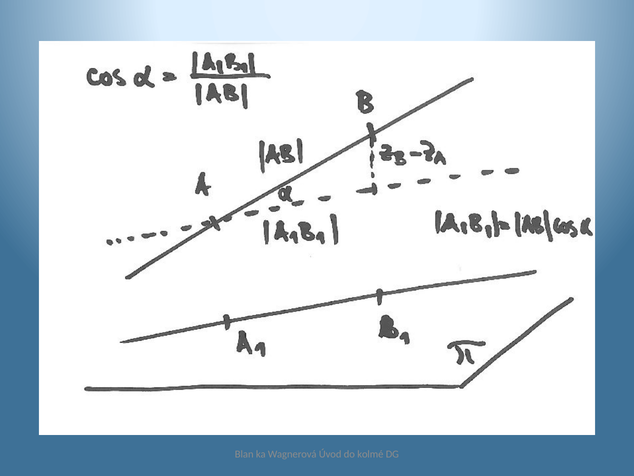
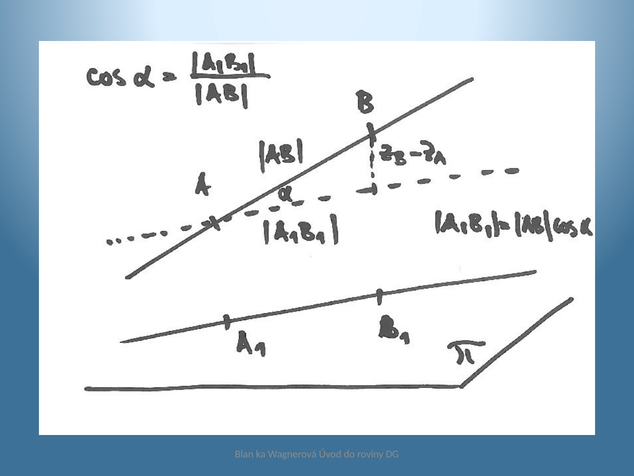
kolmé: kolmé -> roviny (370, 454)
